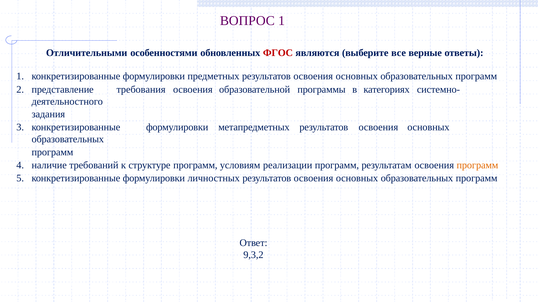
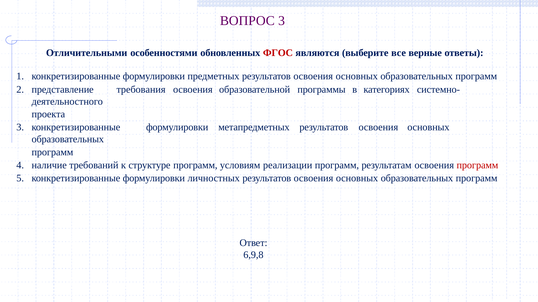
ВОПРОС 1: 1 -> 3 (282, 21)
задания: задания -> проекта (48, 115)
программ colour: orange -> red (477, 166)
9,3,2: 9,3,2 -> 6,9,8 (253, 255)
